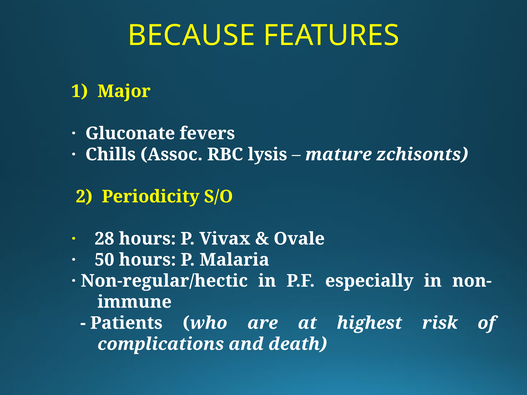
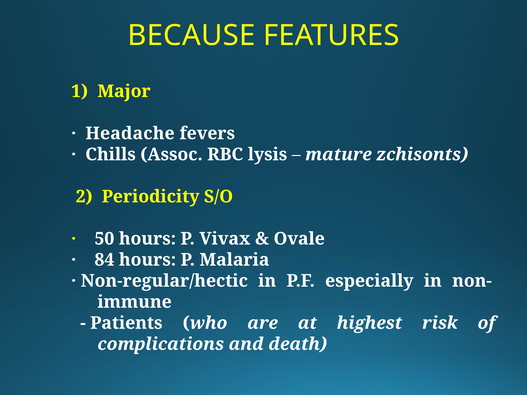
Gluconate: Gluconate -> Headache (130, 133)
28: 28 -> 50 (104, 239)
50: 50 -> 84 (104, 260)
